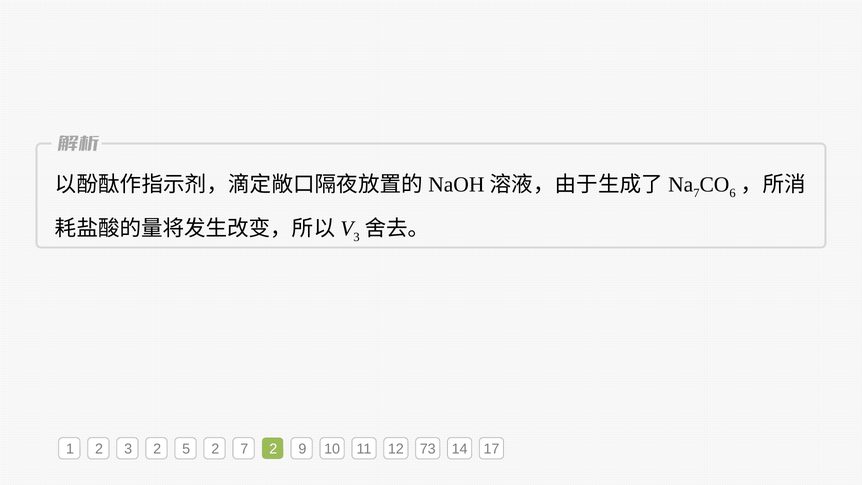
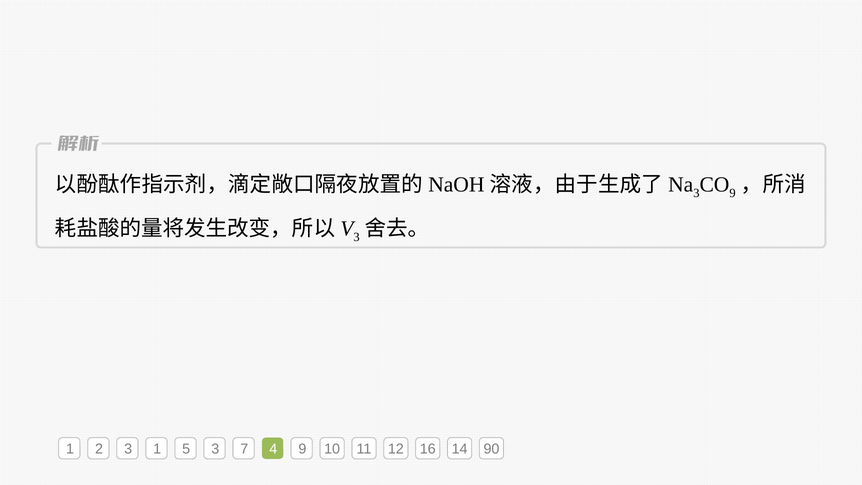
7: 7 -> 3 (696, 193)
6: 6 -> 9 (733, 193)
3 2: 2 -> 1 (157, 449)
5 2: 2 -> 3 (215, 449)
7 2: 2 -> 4 (273, 449)
73: 73 -> 16 (428, 449)
17: 17 -> 90 (491, 449)
